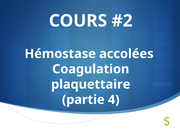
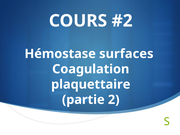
accolées: accolées -> surfaces (126, 54)
4: 4 -> 2 (114, 100)
